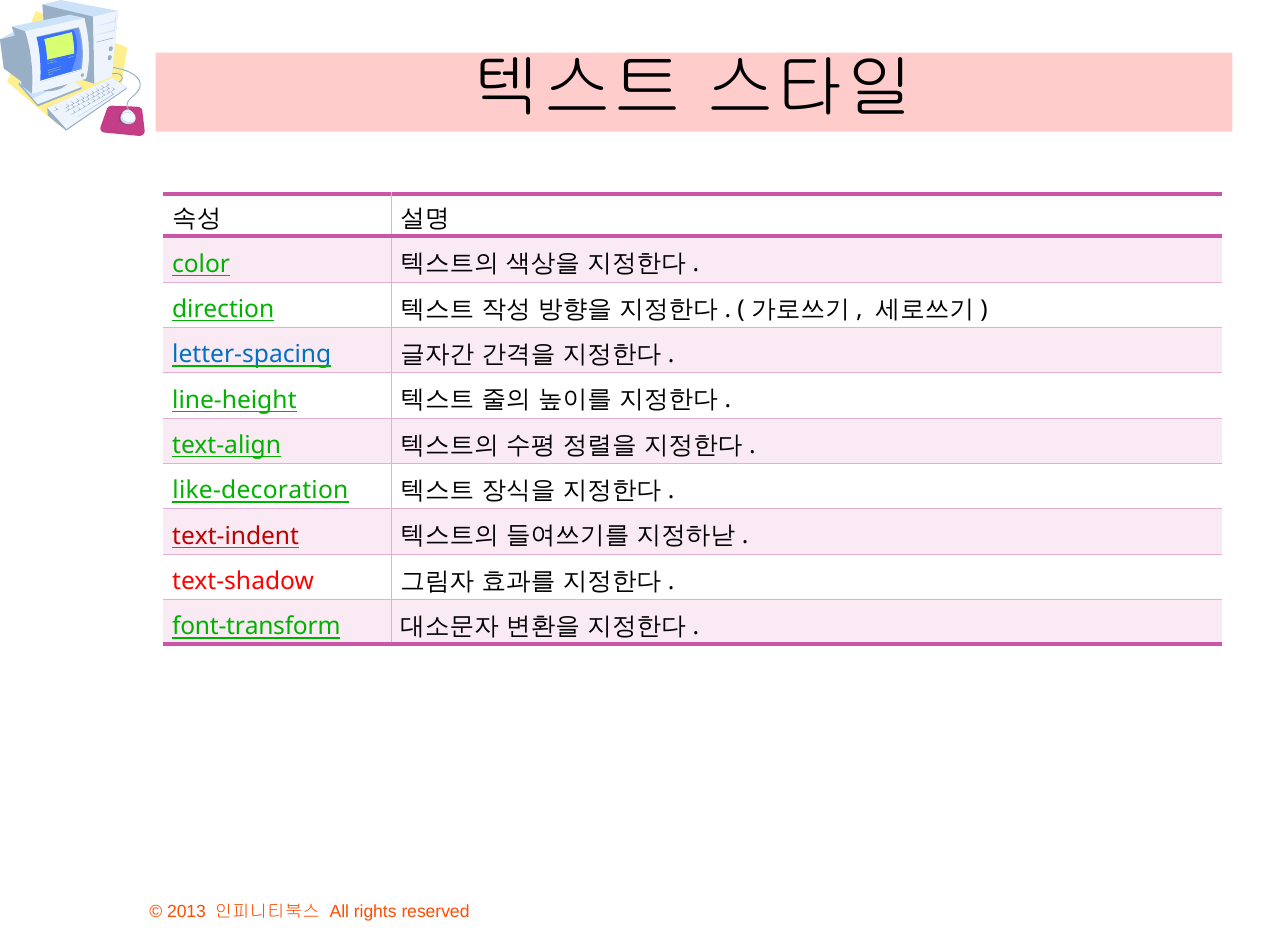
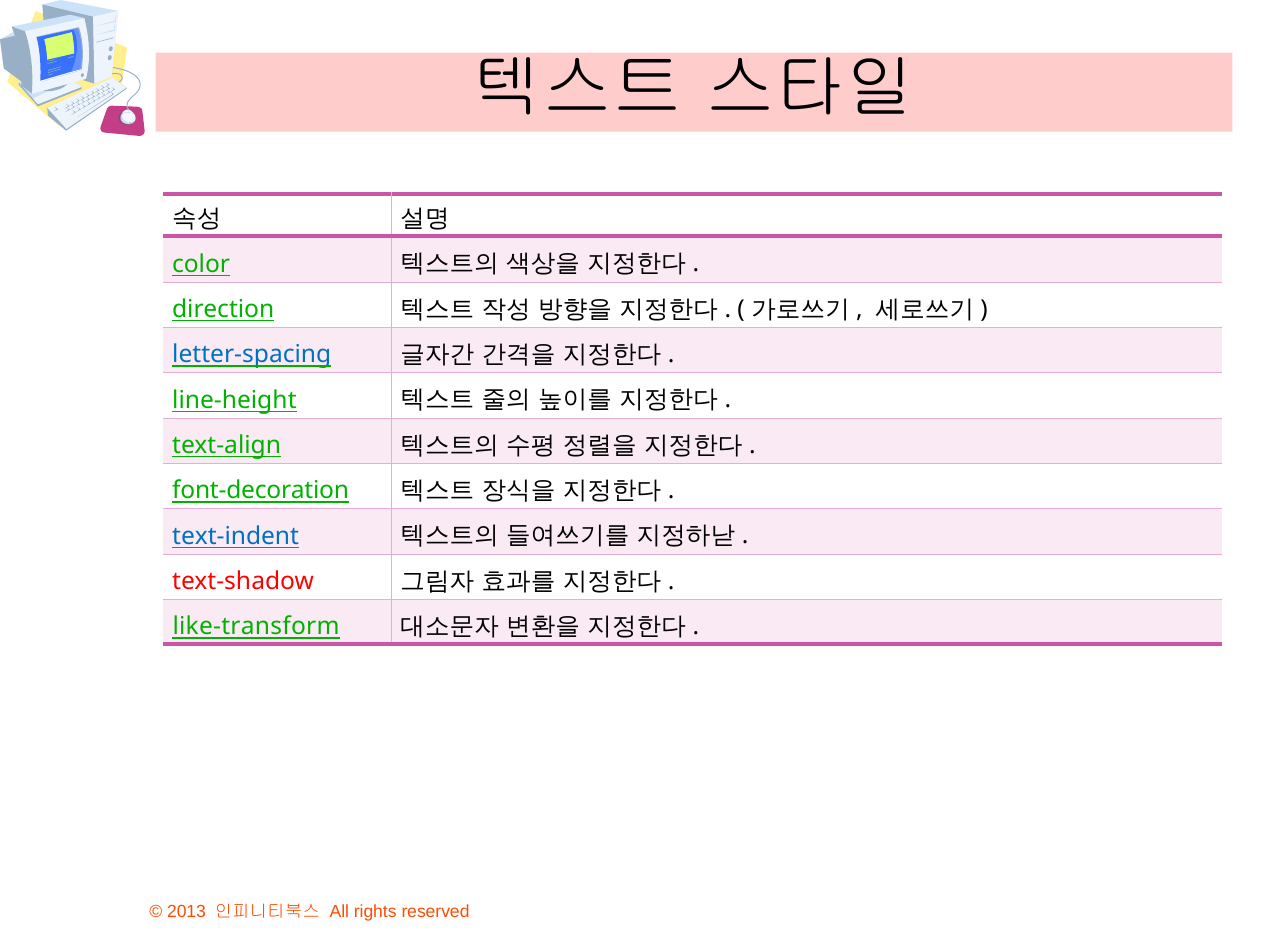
like-decoration: like-decoration -> font-decoration (261, 491)
text-indent colour: red -> blue (236, 536)
font-transform: font-transform -> like-transform (256, 627)
